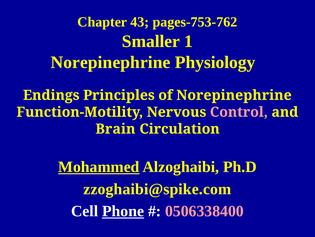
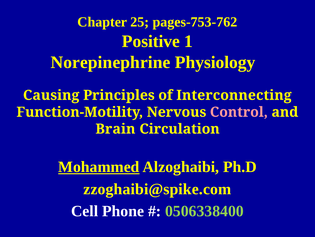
43: 43 -> 25 (140, 22)
Smaller: Smaller -> Positive (151, 41)
Endings: Endings -> Causing (51, 95)
of Norepinephrine: Norepinephrine -> Interconnecting (234, 95)
Phone underline: present -> none (123, 211)
0506338400 colour: pink -> light green (204, 211)
